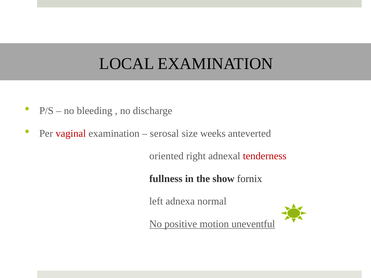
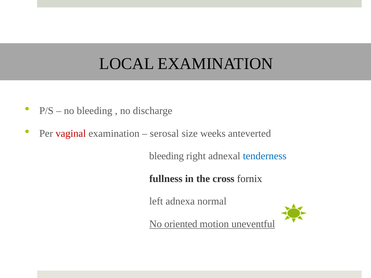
oriented: oriented -> bleeding (167, 156)
tenderness colour: red -> blue (265, 156)
show: show -> cross (223, 179)
positive: positive -> oriented (181, 224)
